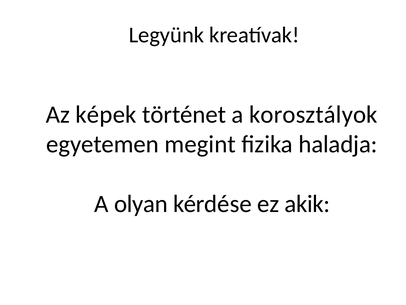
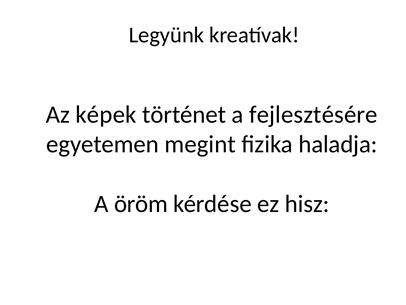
korosztályok: korosztályok -> fejlesztésére (313, 114)
olyan: olyan -> öröm (141, 204)
akik: akik -> hisz (307, 204)
